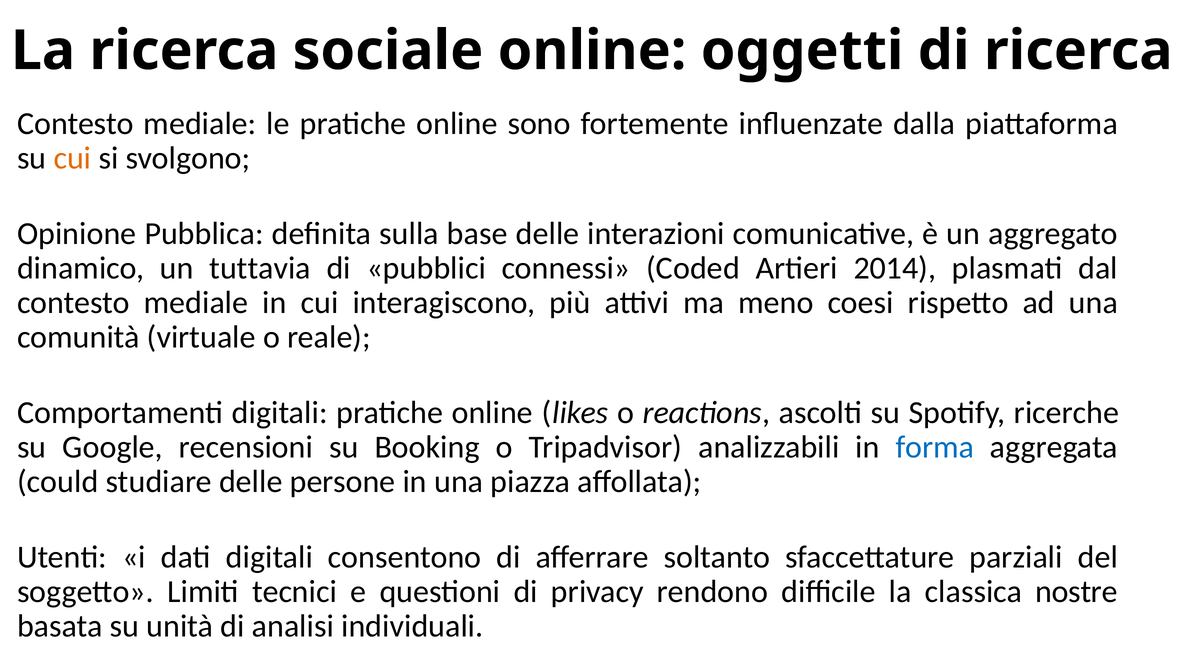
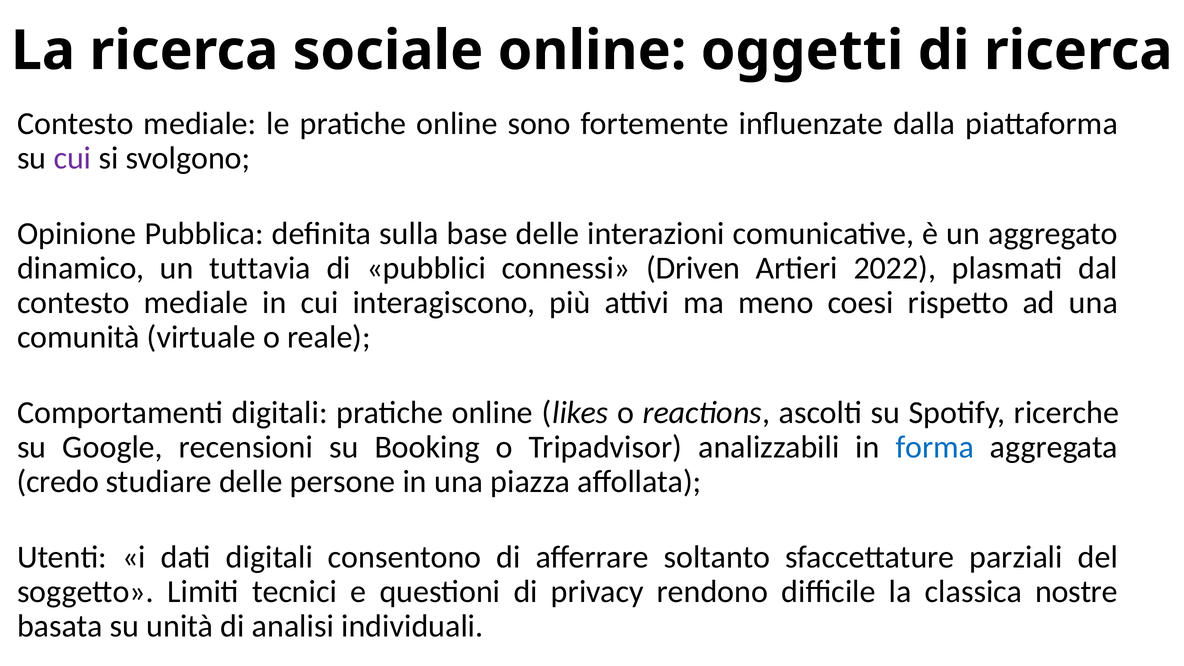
cui colour: orange -> purple (72, 158)
Coded: Coded -> Driven (693, 268)
2014: 2014 -> 2022 (895, 268)
could: could -> credo (58, 482)
